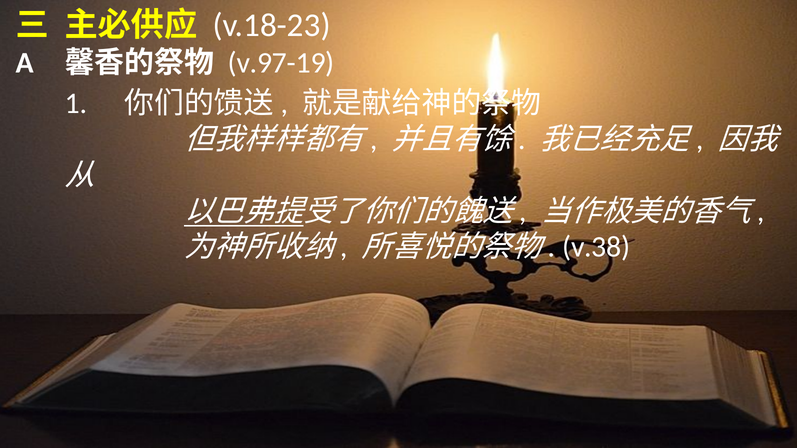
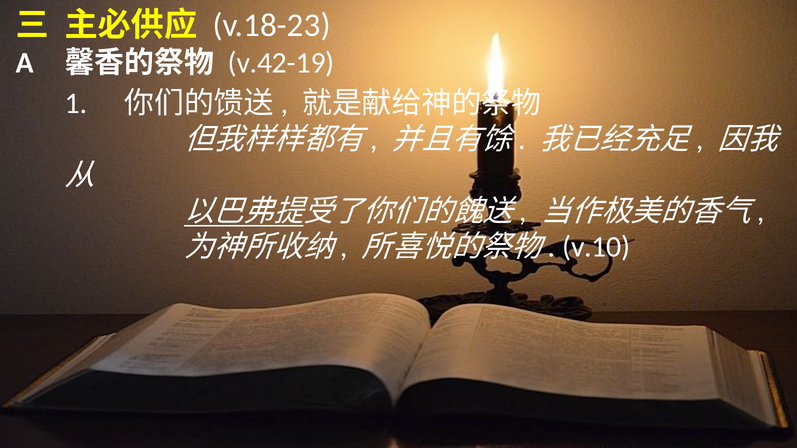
v.97-19: v.97-19 -> v.42-19 (281, 63)
v.38: v.38 -> v.10 (596, 247)
